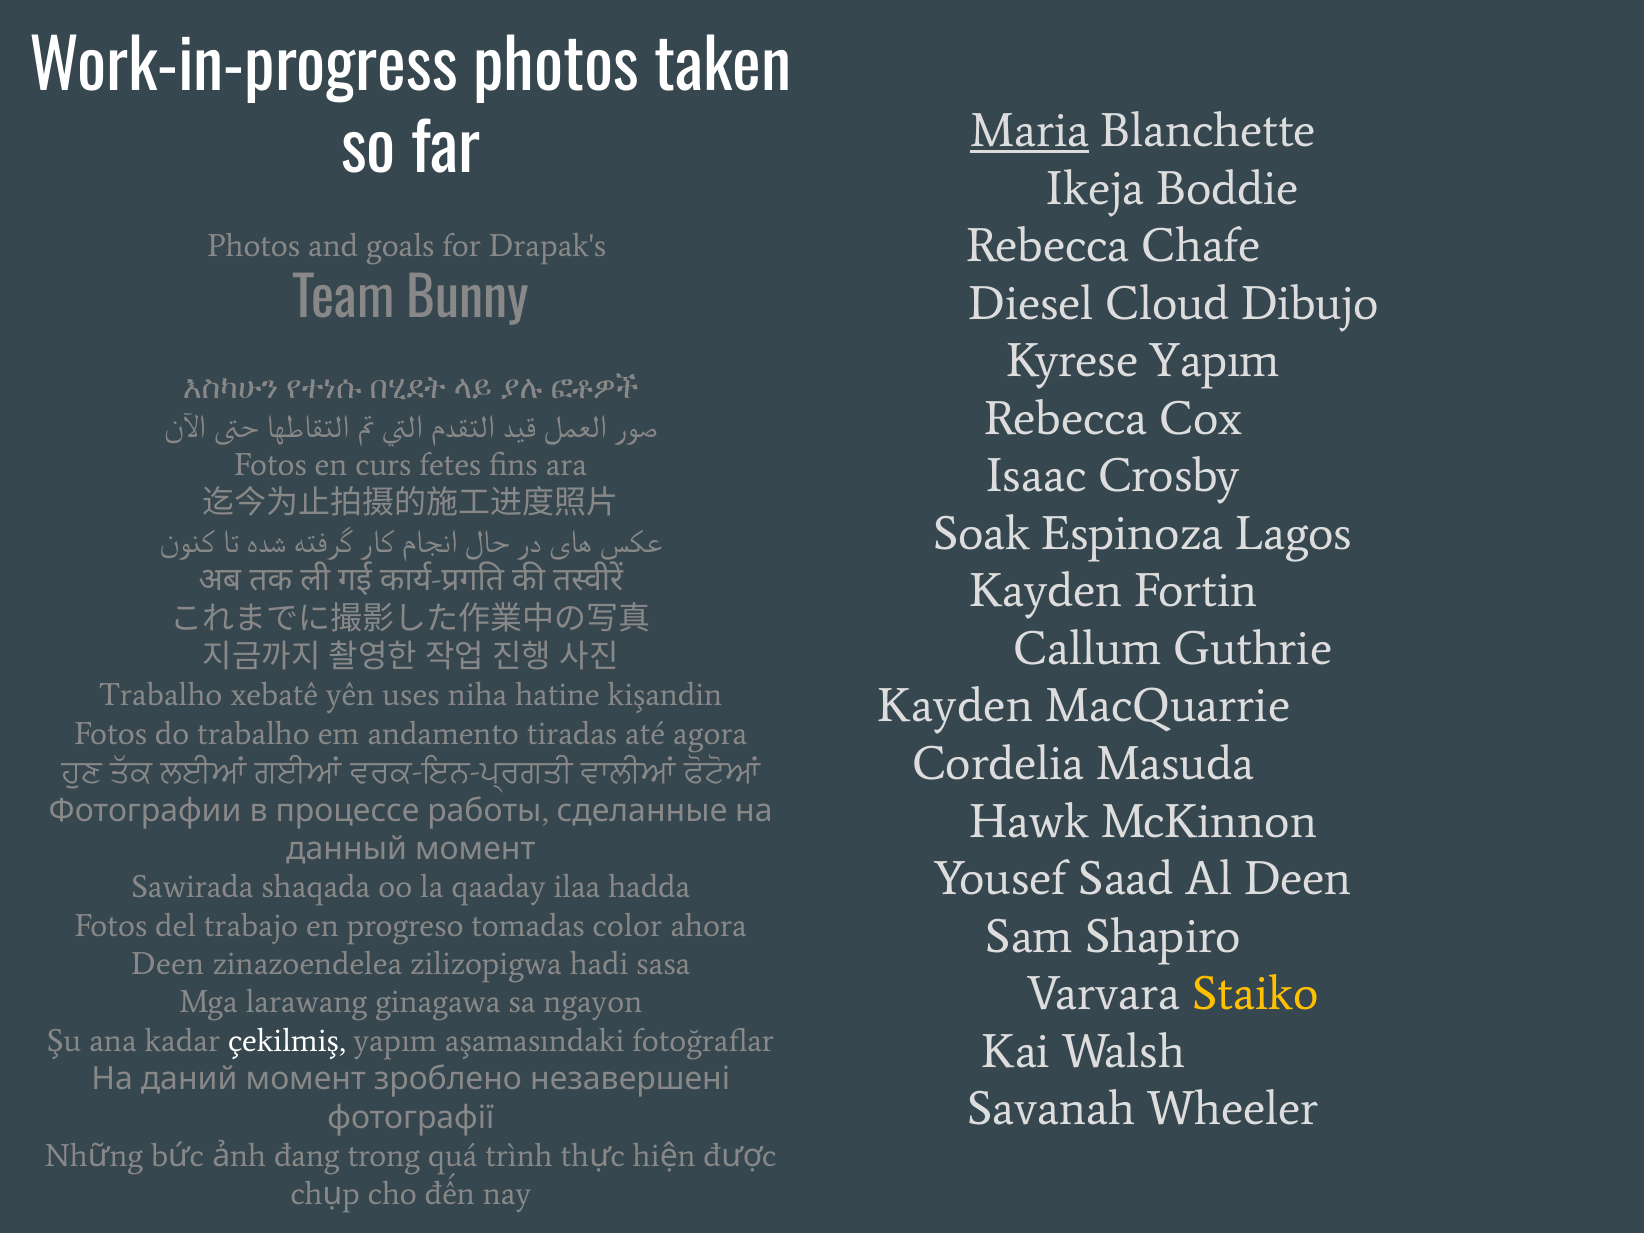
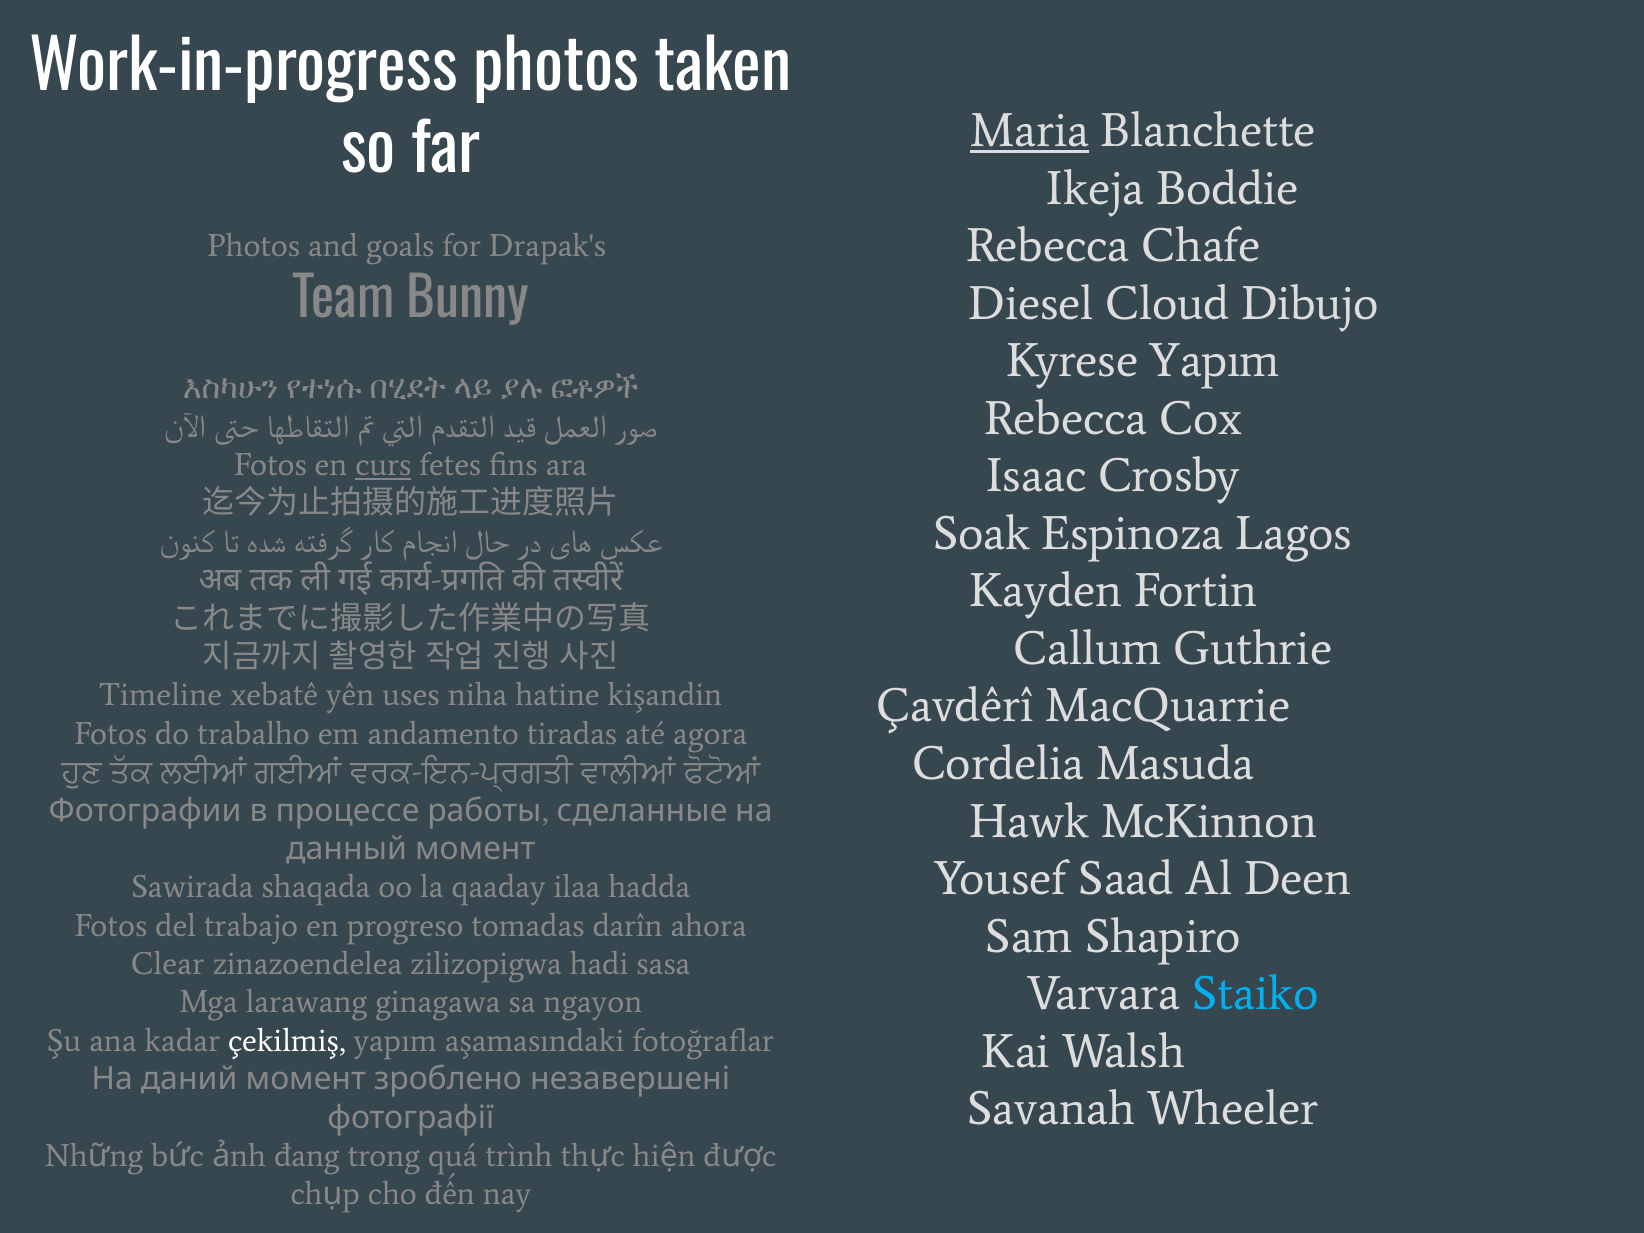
curs underline: none -> present (383, 465)
Trabalho: Trabalho -> Timeline (161, 695)
Kayden: Kayden -> Çavdêrî (955, 706)
color: color -> darîn (628, 926)
Deen: Deen -> Clear (168, 964)
Staiko colour: yellow -> light blue (1255, 994)
